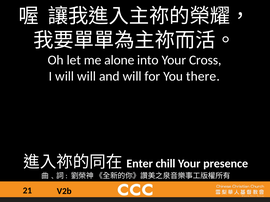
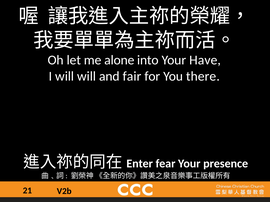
Cross: Cross -> Have (205, 60)
and will: will -> fair (132, 76)
chill: chill -> fear (166, 164)
